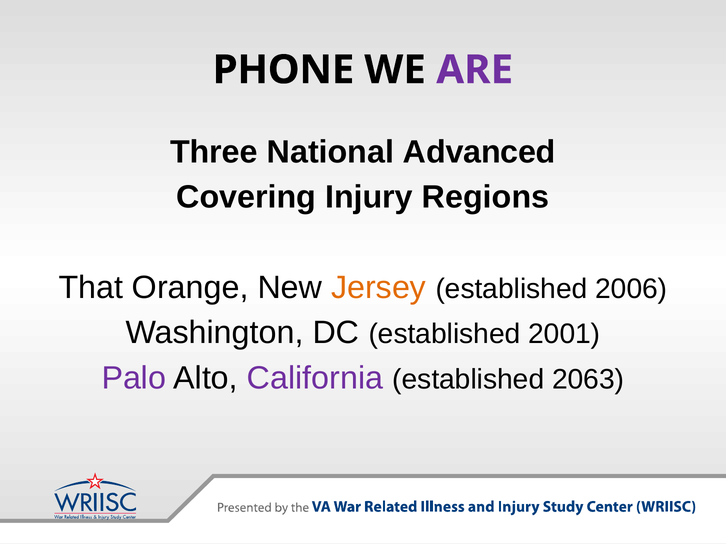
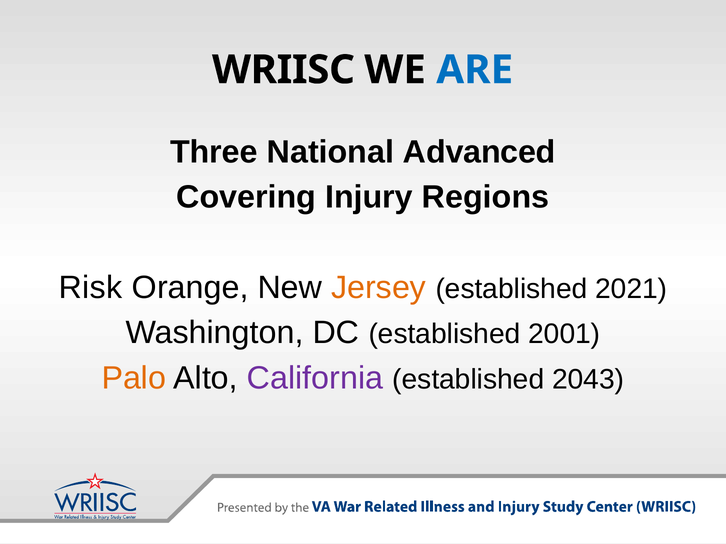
PHONE: PHONE -> WRIISC (283, 70)
ARE colour: purple -> blue (475, 70)
That: That -> Risk (91, 288)
2006: 2006 -> 2021 (631, 289)
Palo colour: purple -> orange (134, 378)
2063: 2063 -> 2043 (588, 380)
